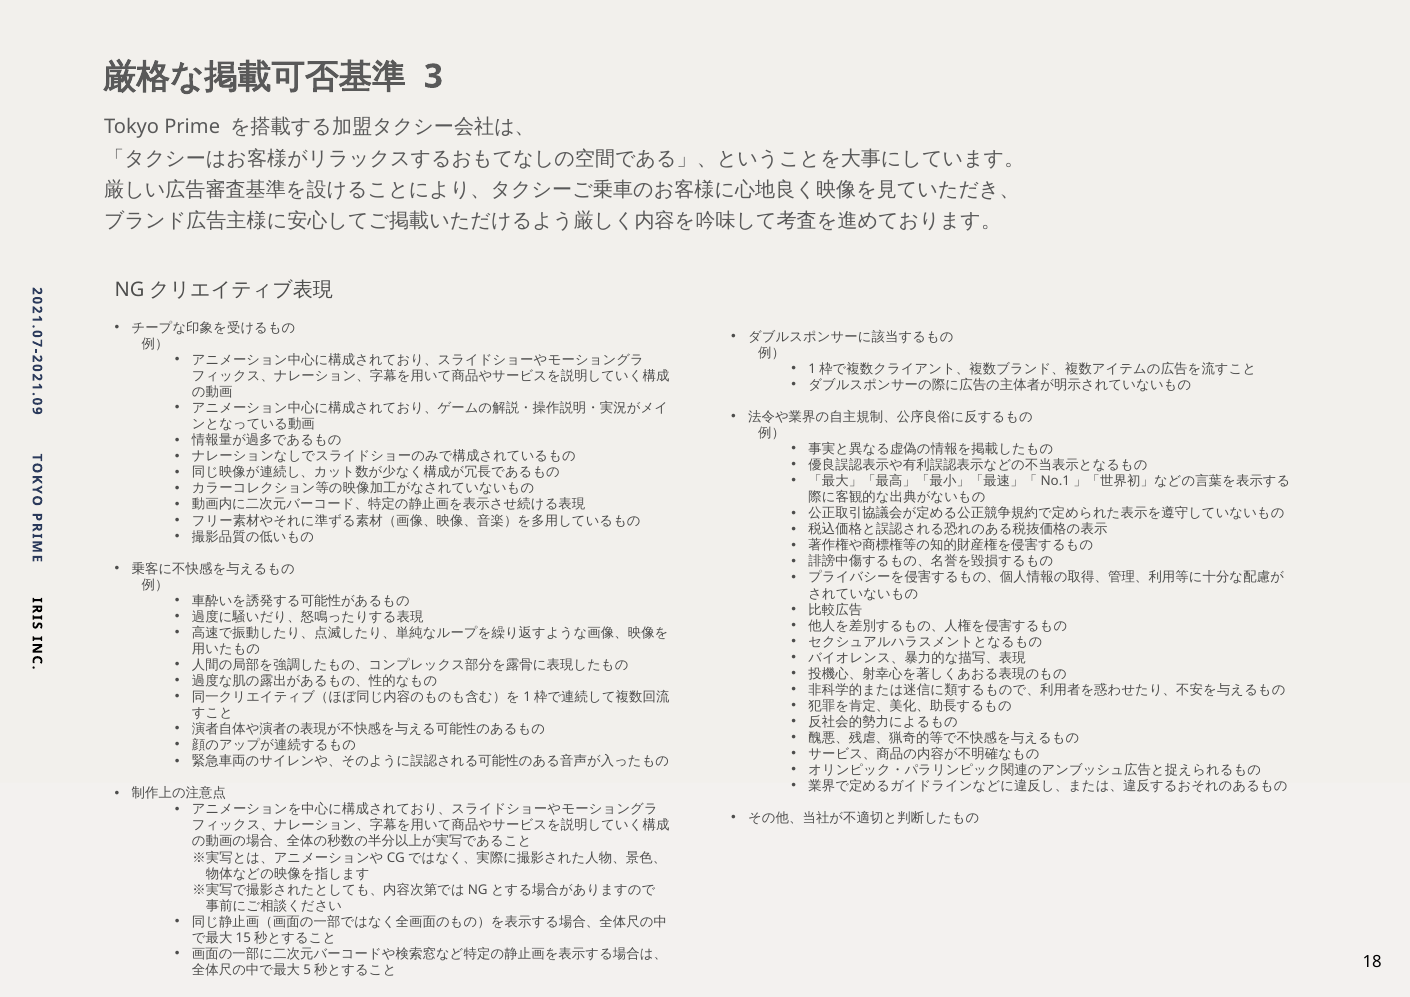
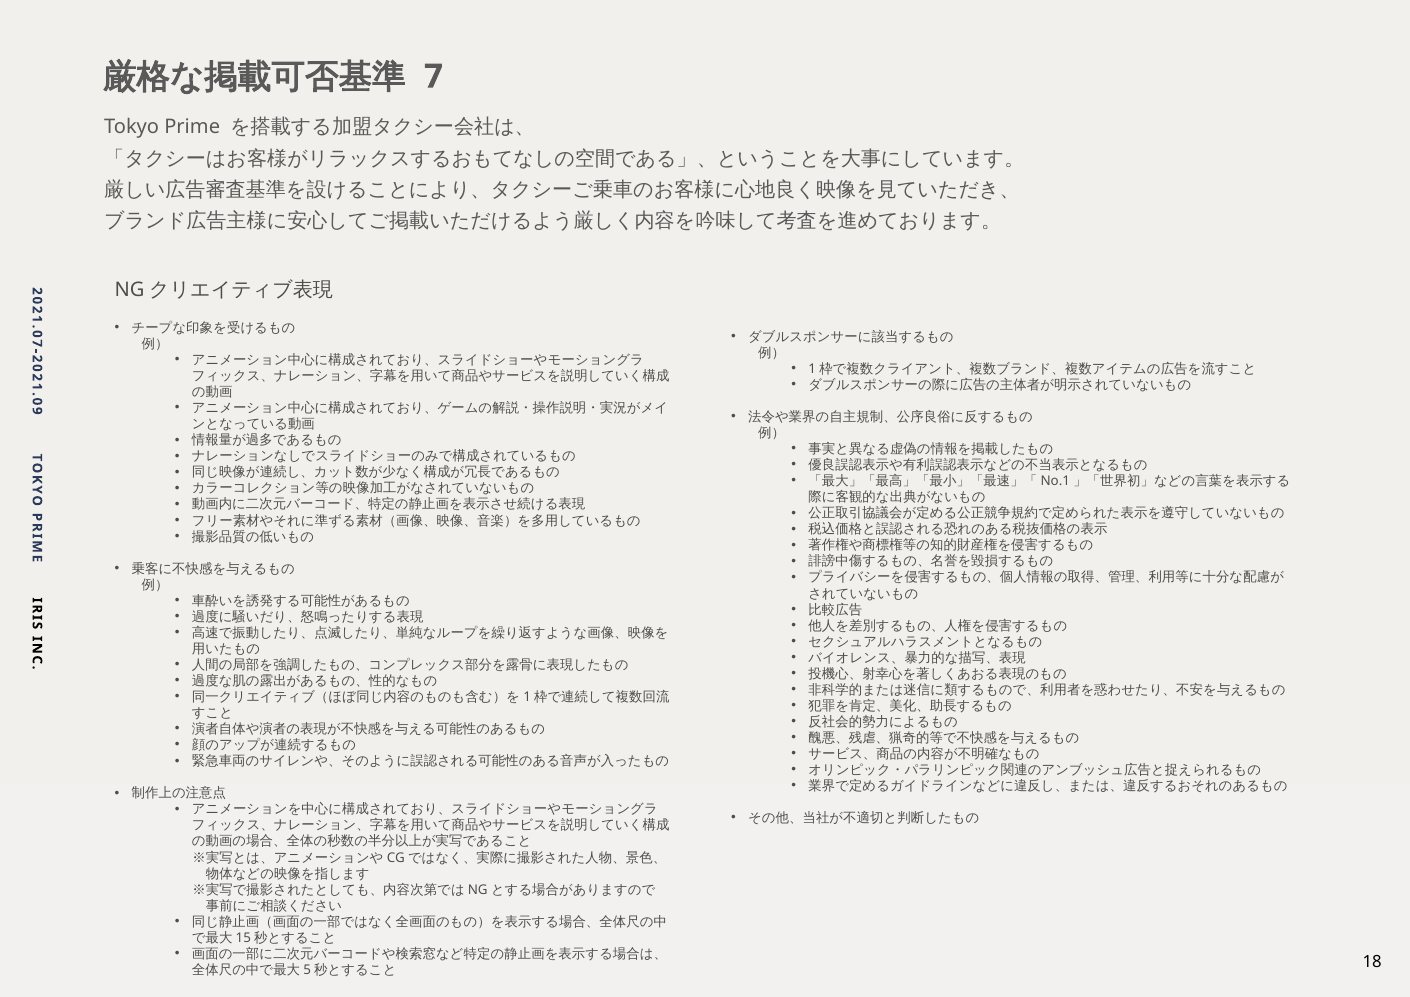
3: 3 -> 7 (433, 77)
